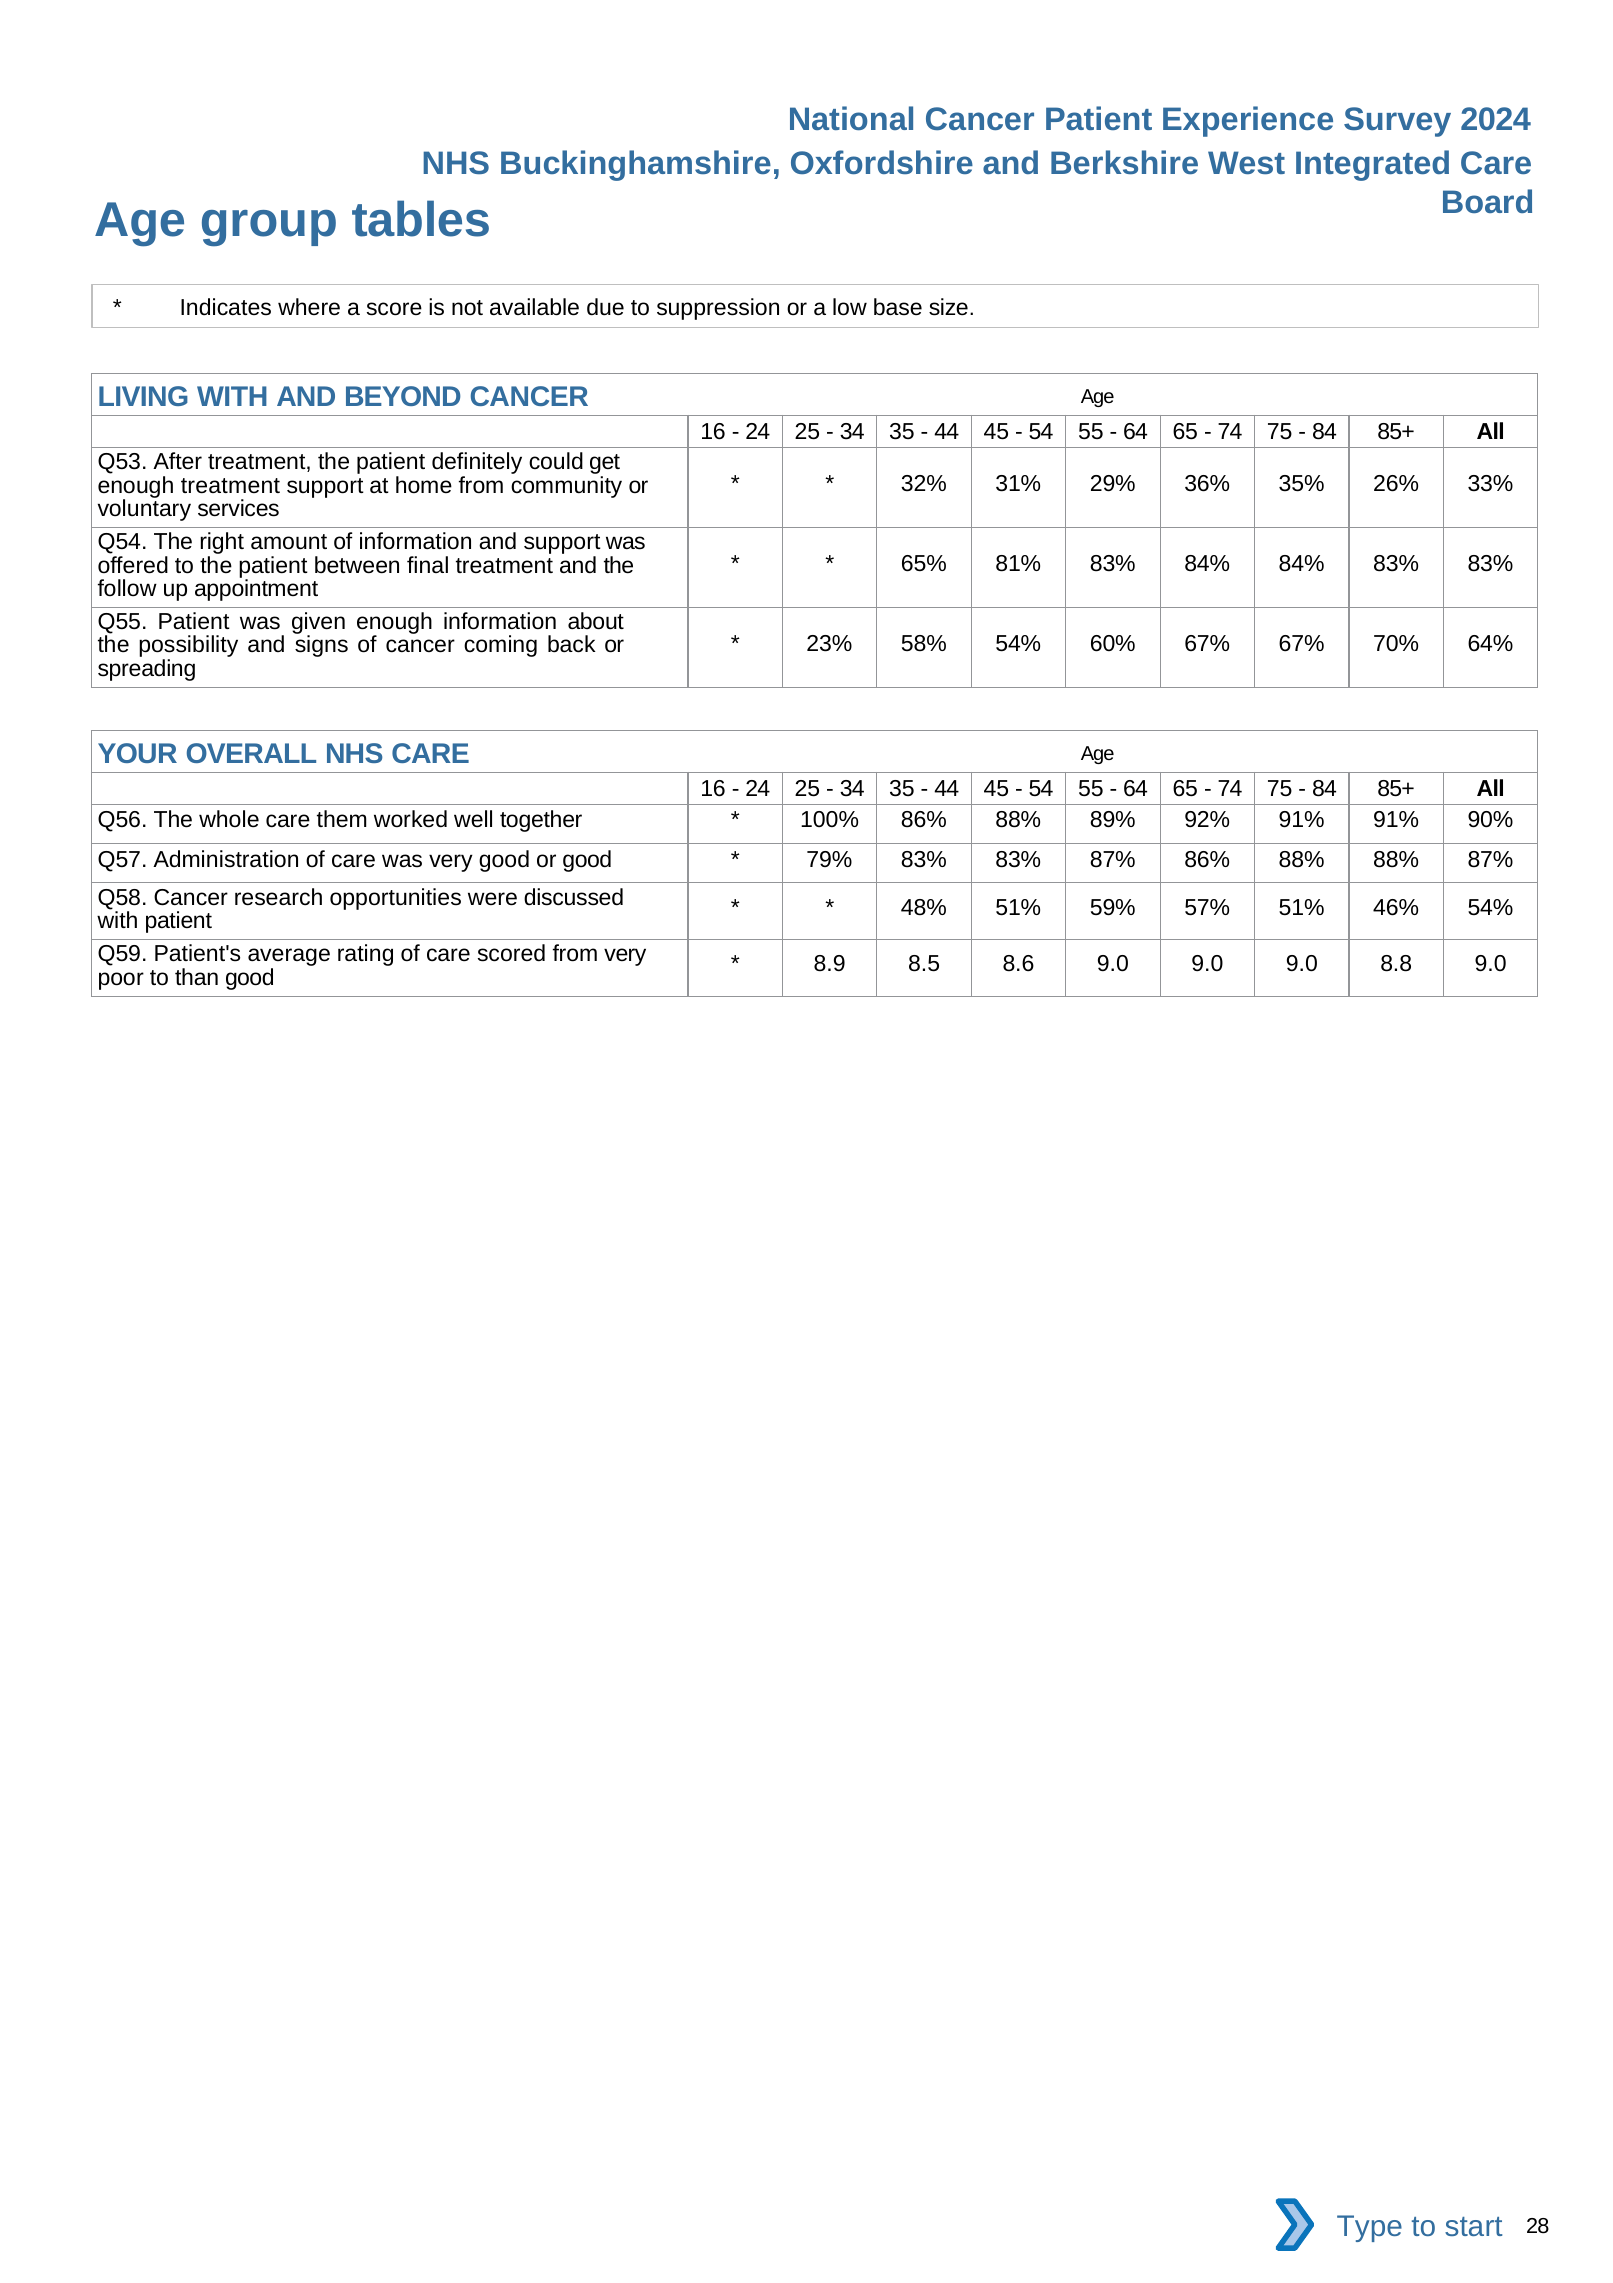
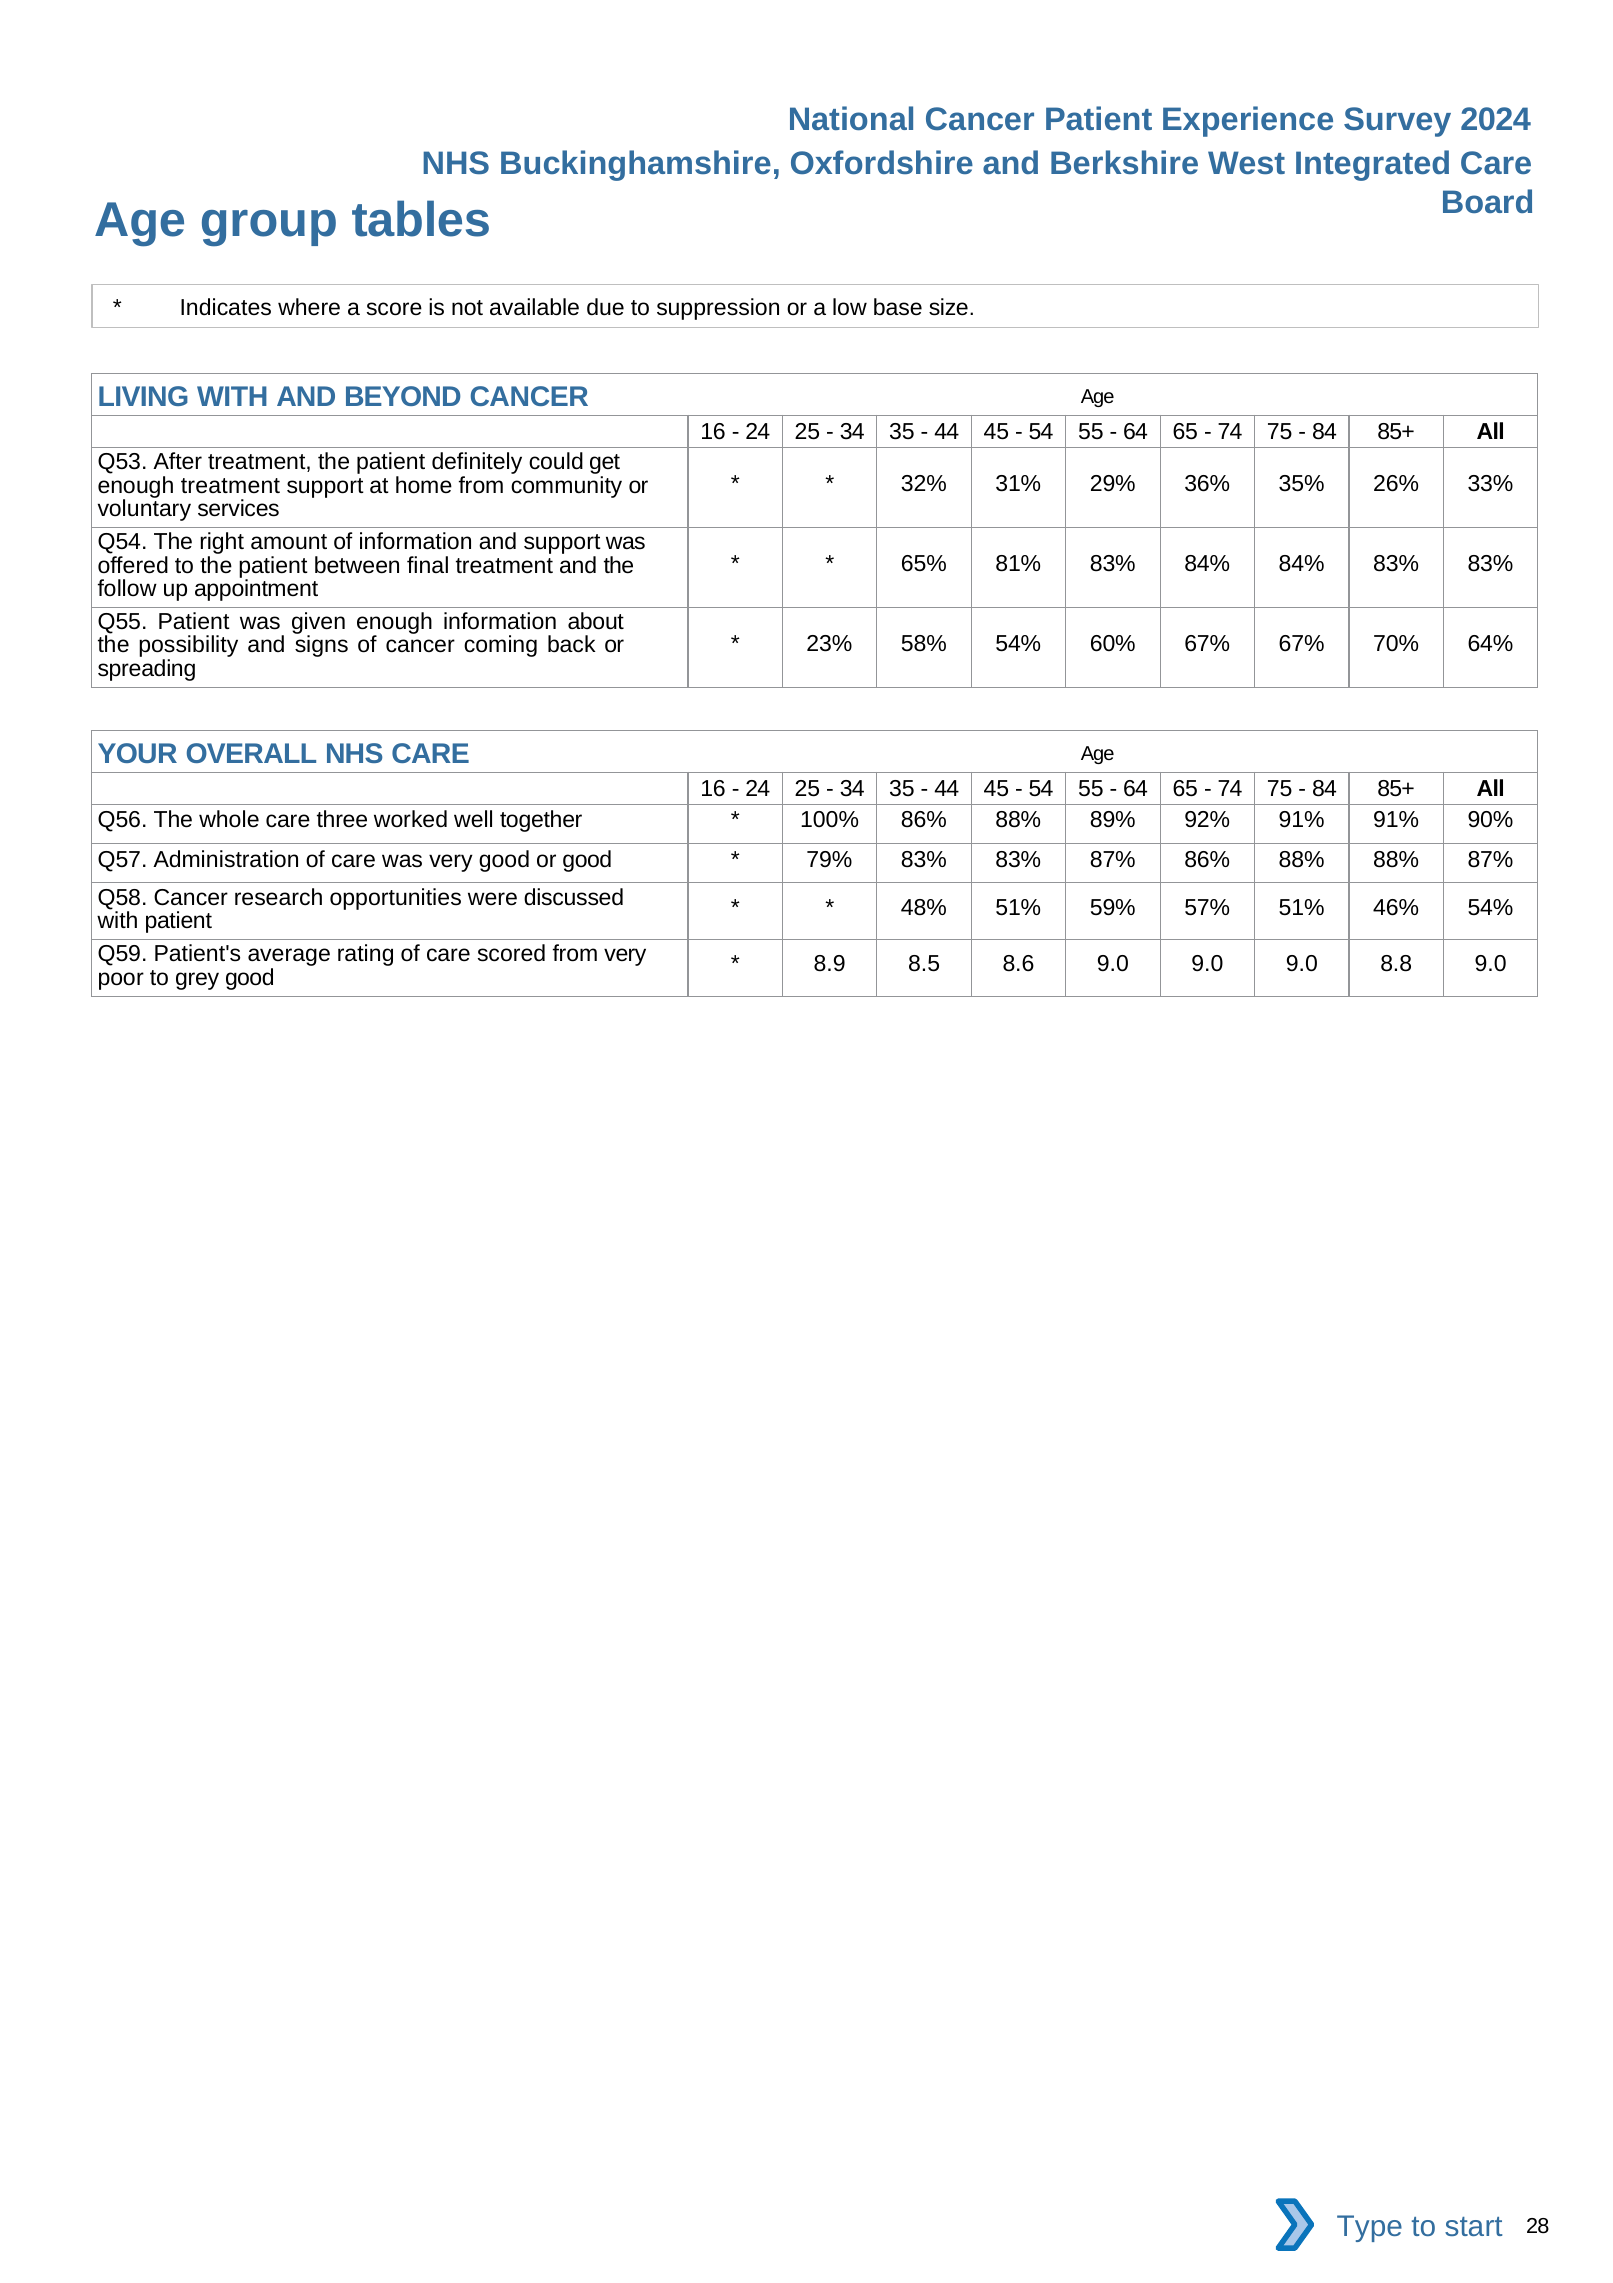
them: them -> three (342, 820)
than: than -> grey (197, 977)
